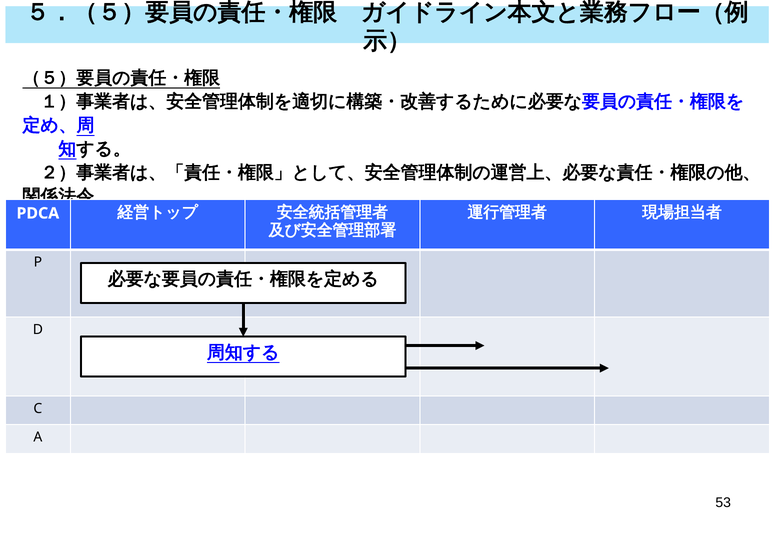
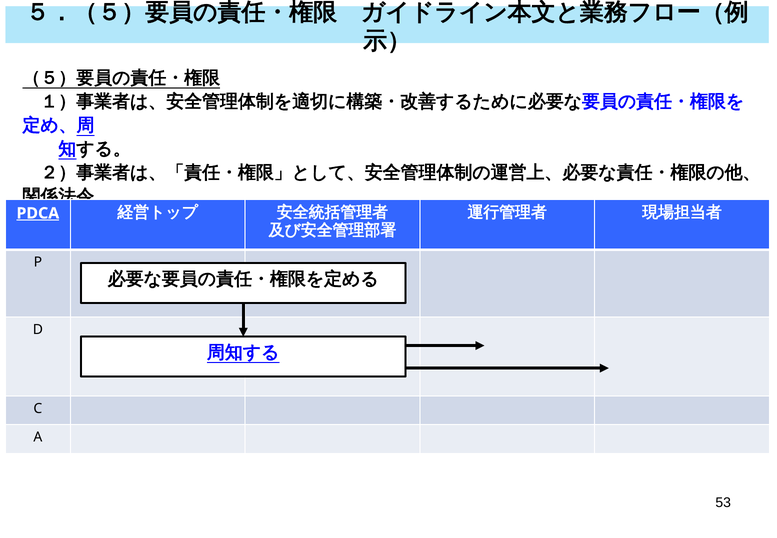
PDCA underline: none -> present (38, 213)
